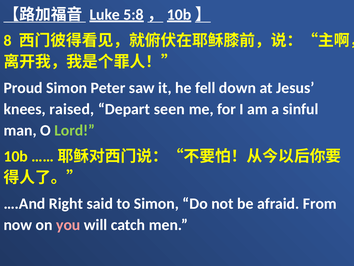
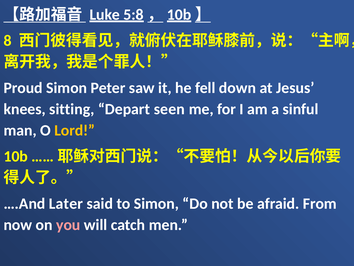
raised: raised -> sitting (72, 109)
Lord colour: light green -> yellow (75, 130)
Right: Right -> Later (66, 203)
